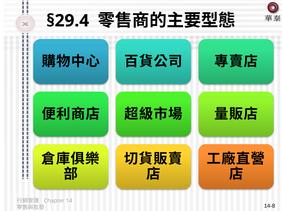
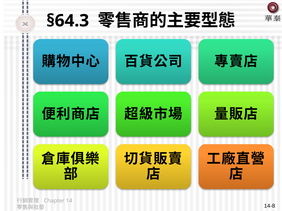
§29.4: §29.4 -> §64.3 (68, 21)
